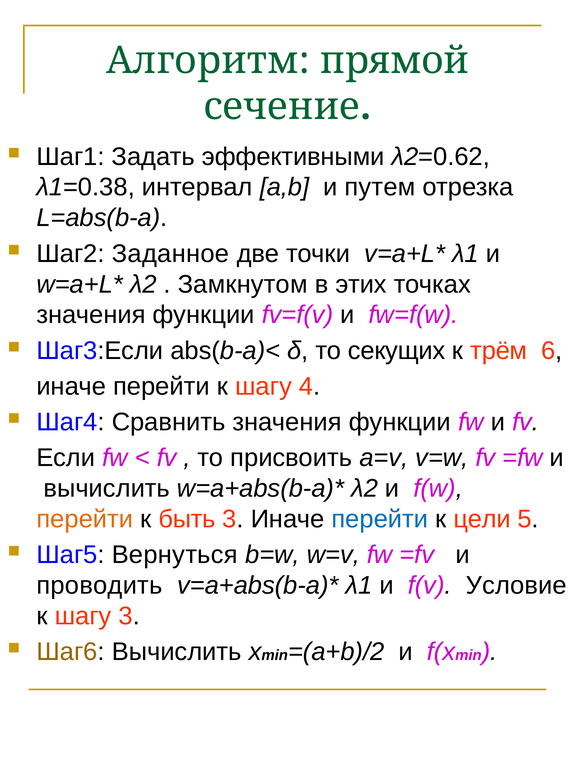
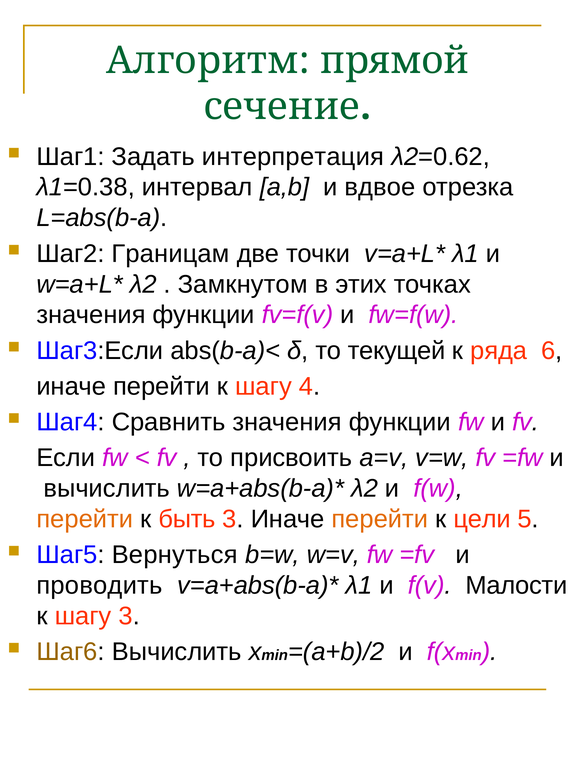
эффективными: эффективными -> интерпретация (293, 157)
путем: путем -> вдвое (380, 187)
Заданное: Заданное -> Границам (171, 254)
секущих: секущих -> текущей (397, 351)
трём: трём -> ряда (499, 351)
перейти colour: blue -> orange (380, 520)
Условие: Условие -> Малости (516, 586)
